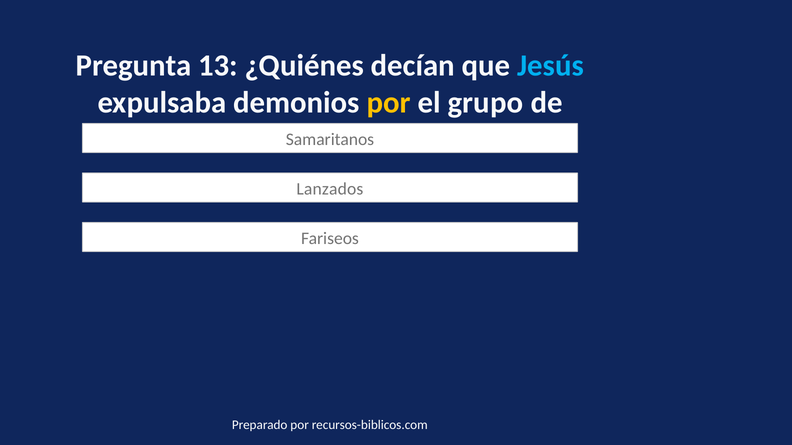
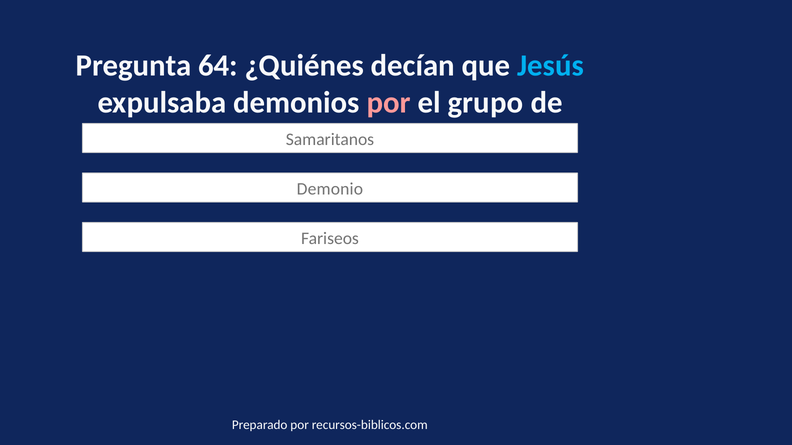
13: 13 -> 64 (218, 66)
por colour: yellow -> pink (389, 103)
Lanzados: Lanzados -> Demonio (330, 189)
